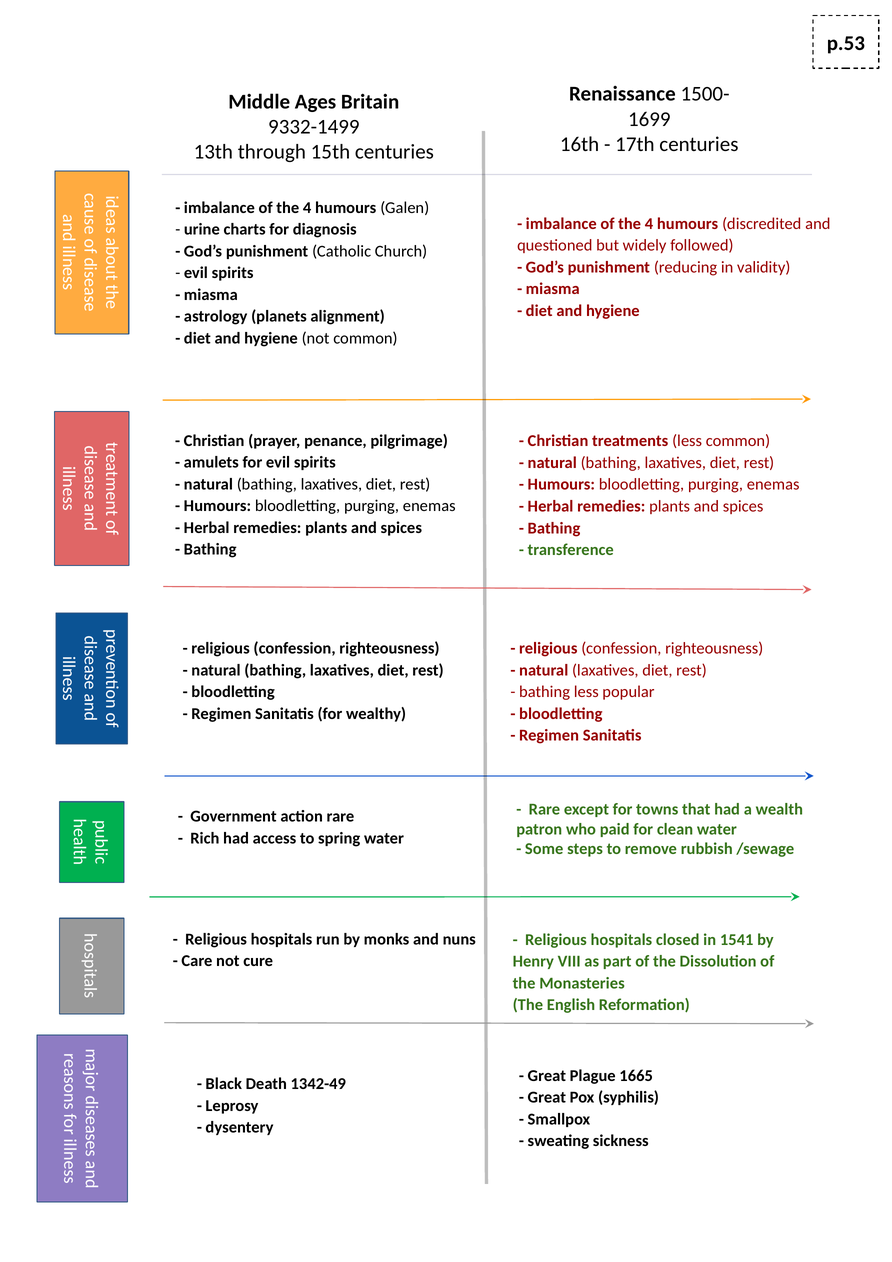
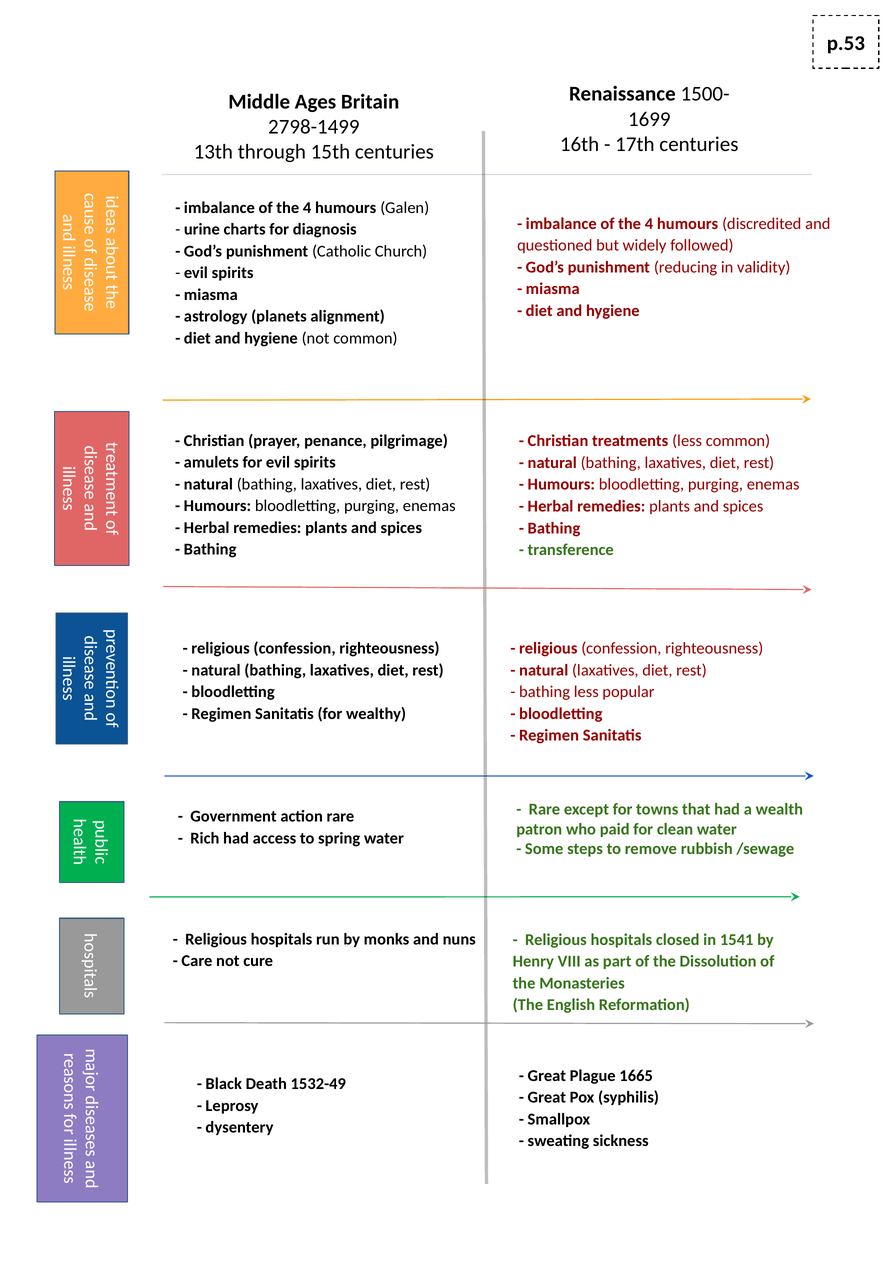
9332-1499: 9332-1499 -> 2798-1499 (314, 127)
1342-49: 1342-49 -> 1532-49 (318, 1084)
